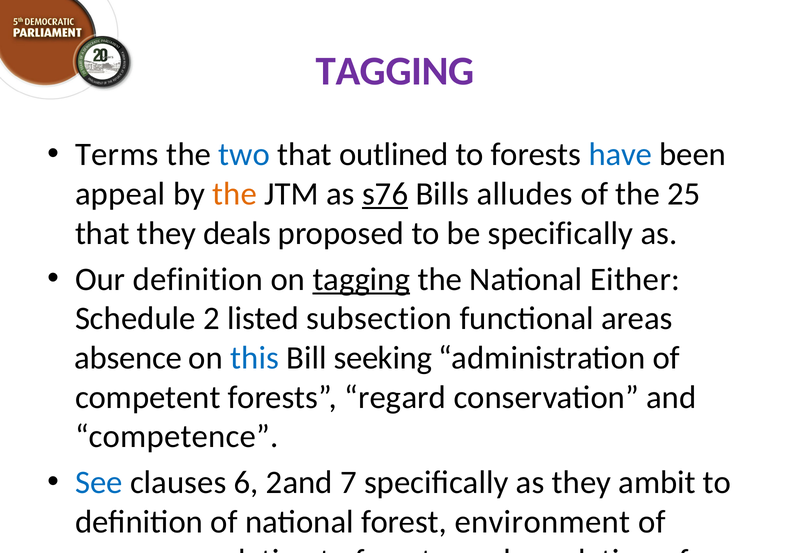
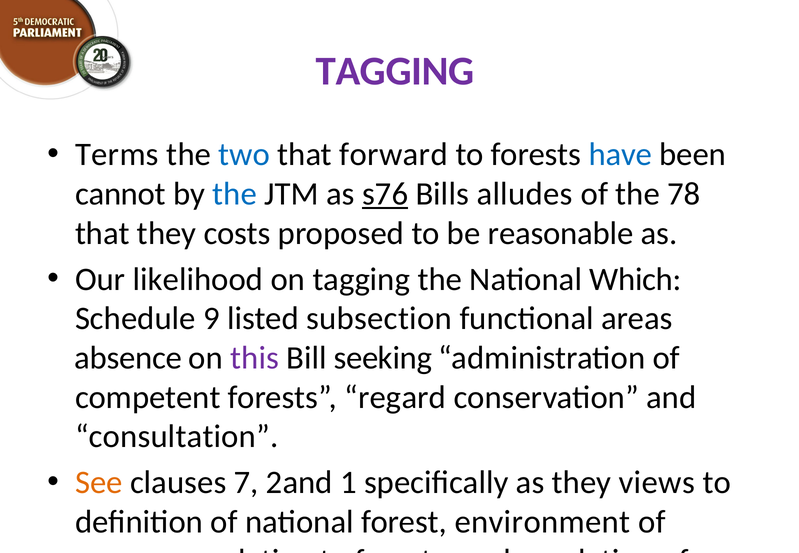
outlined: outlined -> forward (394, 155)
appeal: appeal -> cannot (120, 194)
the colour: orange -> blue (235, 194)
25: 25 -> 78 (684, 194)
deals: deals -> costs (237, 233)
be specifically: specifically -> reasonable (561, 233)
Our definition: definition -> likelihood (198, 279)
tagging underline: present -> none (361, 279)
Either: Either -> Which (635, 279)
2: 2 -> 9 (211, 319)
this colour: blue -> purple (255, 358)
competence: competence -> consultation (177, 437)
See colour: blue -> orange (99, 483)
6: 6 -> 7 (246, 483)
7: 7 -> 1 (348, 483)
ambit: ambit -> views (657, 483)
